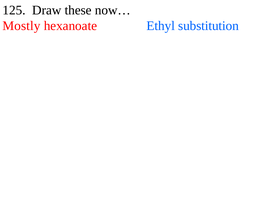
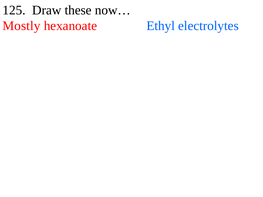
substitution: substitution -> electrolytes (208, 26)
